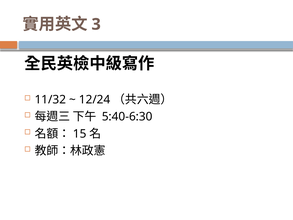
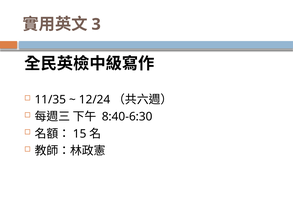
11/32: 11/32 -> 11/35 (50, 100)
5:40-6:30: 5:40-6:30 -> 8:40-6:30 (127, 117)
